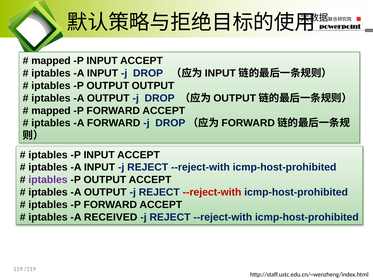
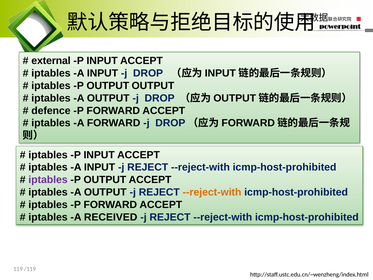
mapped: mapped -> external (51, 61)
mapped: mapped -> defence (51, 111)
--reject-with colour: red -> orange (212, 192)
